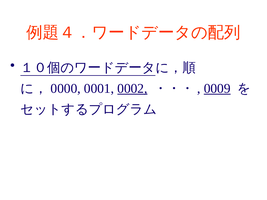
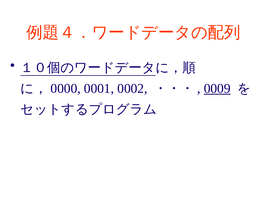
0002 underline: present -> none (132, 89)
